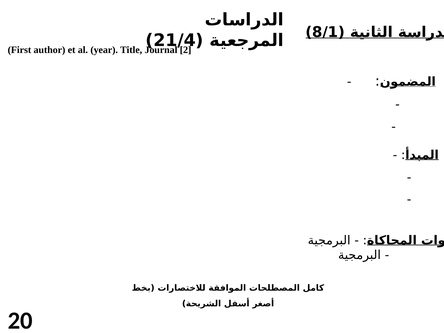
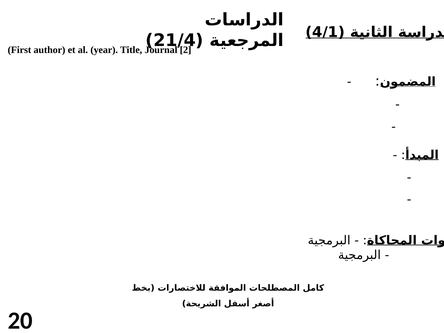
8/1: 8/1 -> 4/1 (325, 32)
